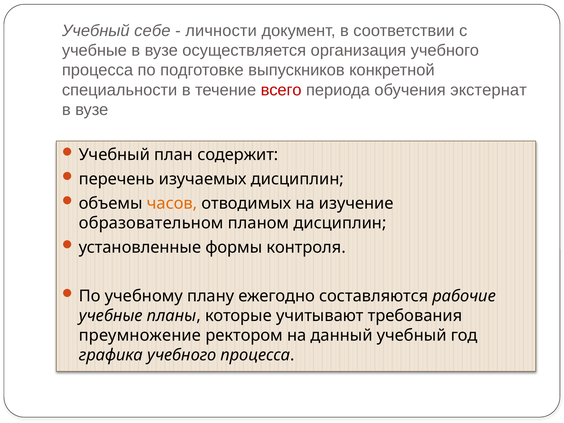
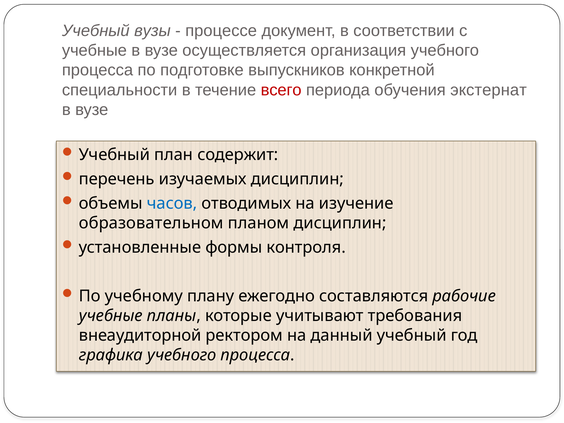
себе: себе -> вузы (152, 31)
личности: личности -> процессе (221, 31)
часов colour: orange -> blue (172, 203)
преумножение: преумножение -> внеаудиторной (140, 335)
